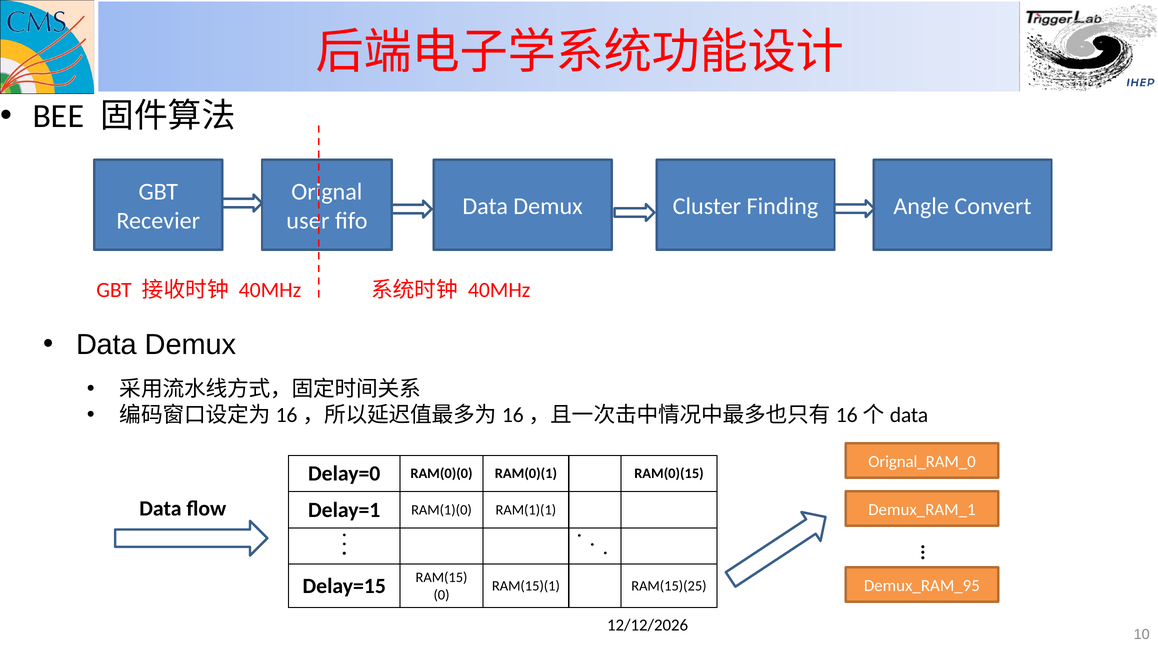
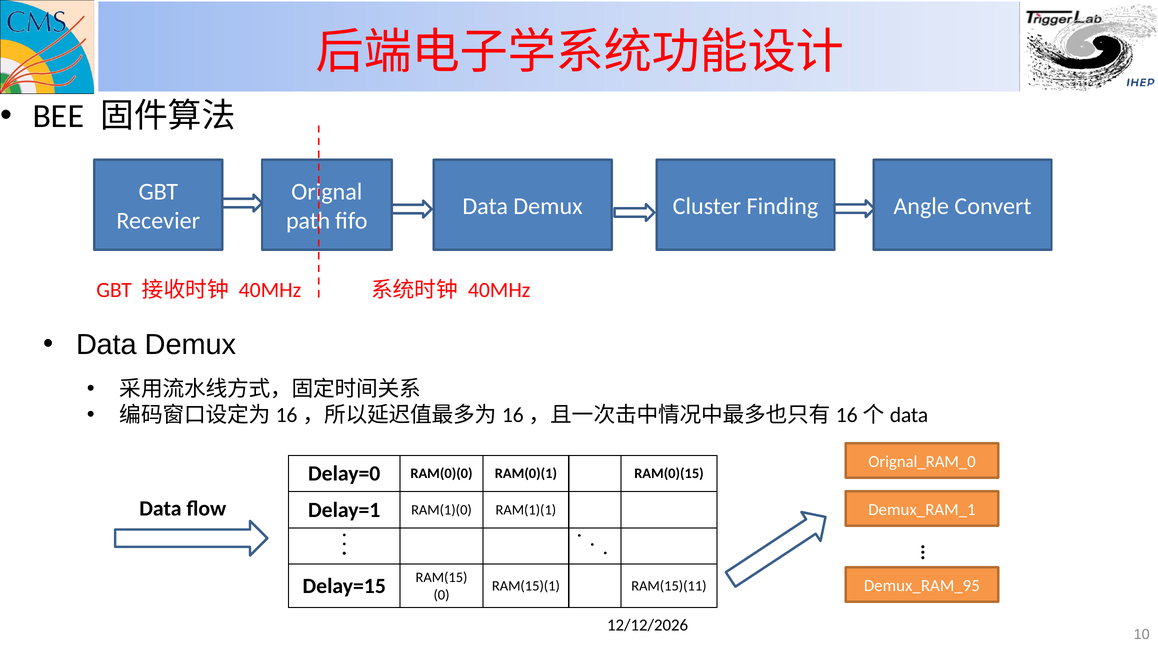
user: user -> path (308, 221)
RAM(15)(25: RAM(15)(25 -> RAM(15)(11 (669, 586)
